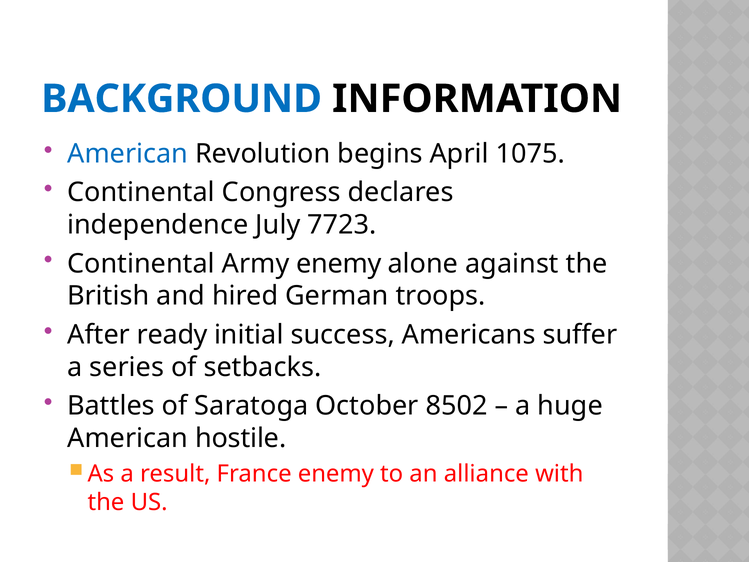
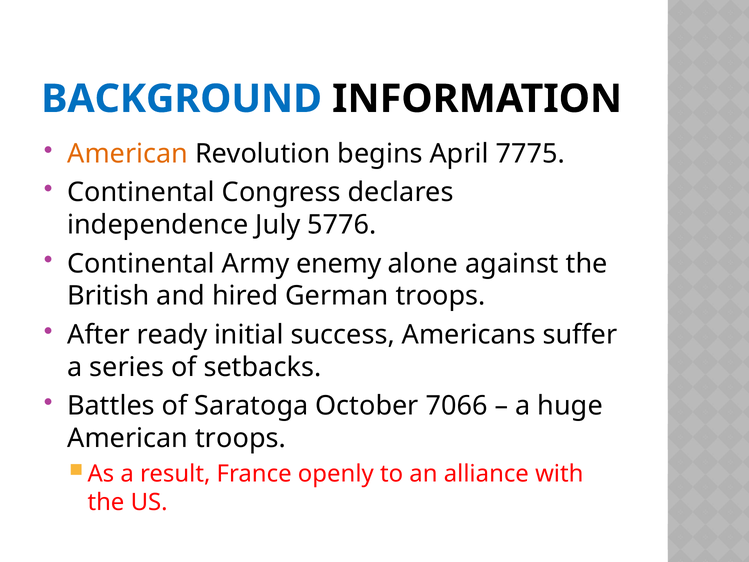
American colour: blue -> orange (128, 154)
1075: 1075 -> 7775 (530, 154)
7723: 7723 -> 5776 (342, 225)
8502: 8502 -> 7066 (457, 406)
American hostile: hostile -> troops (241, 438)
France enemy: enemy -> openly (336, 474)
